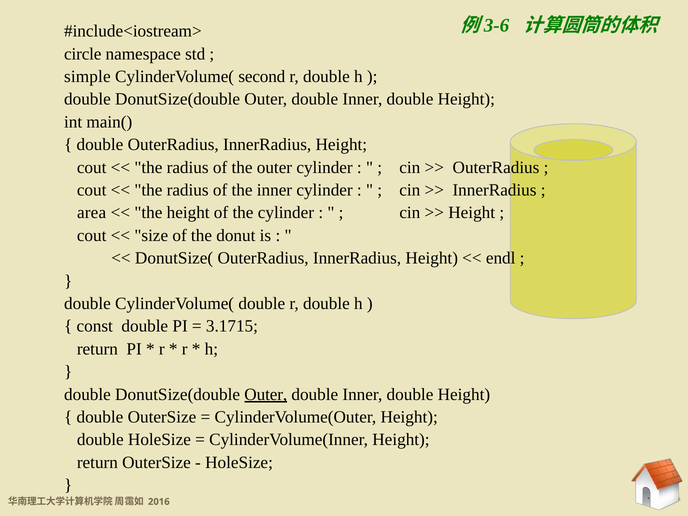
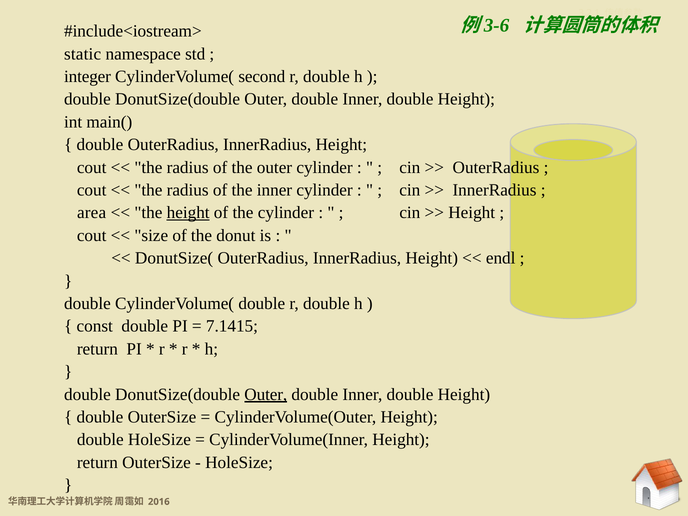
circle: circle -> static (83, 54)
simple: simple -> integer (88, 77)
height underline: none -> present (188, 213)
3.1715: 3.1715 -> 7.1415 (232, 326)
